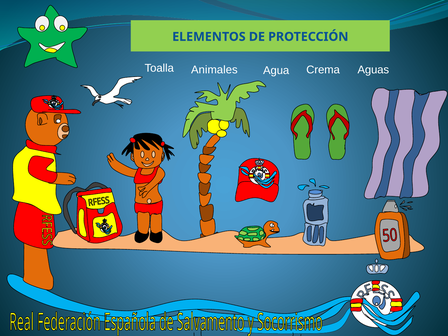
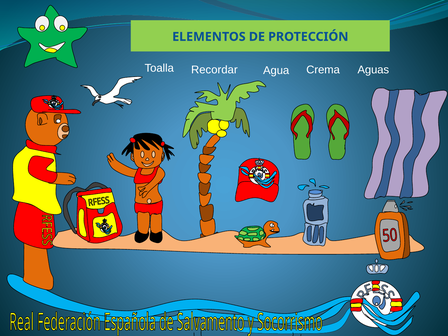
Animales: Animales -> Recordar (214, 70)
